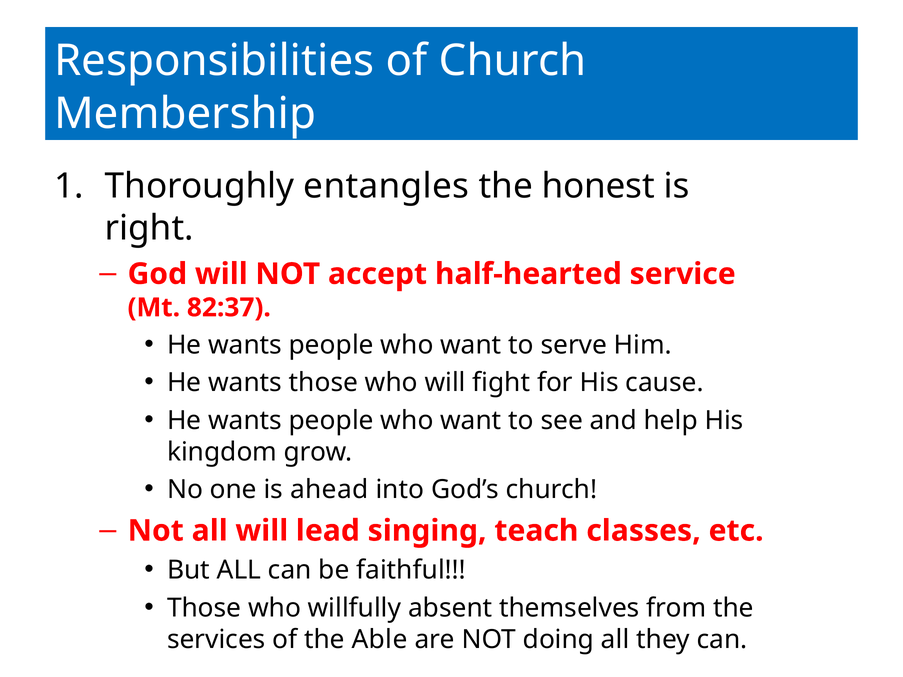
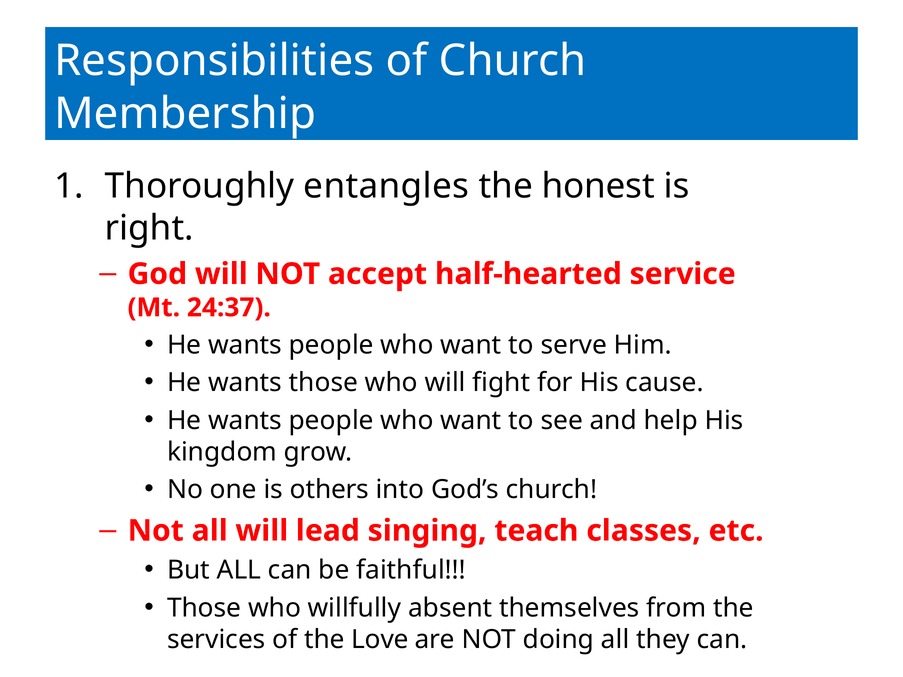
82:37: 82:37 -> 24:37 (229, 308)
ahead: ahead -> others (330, 490)
Able: Able -> Love (380, 640)
